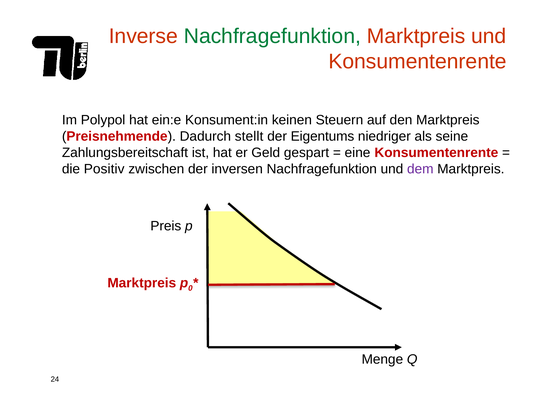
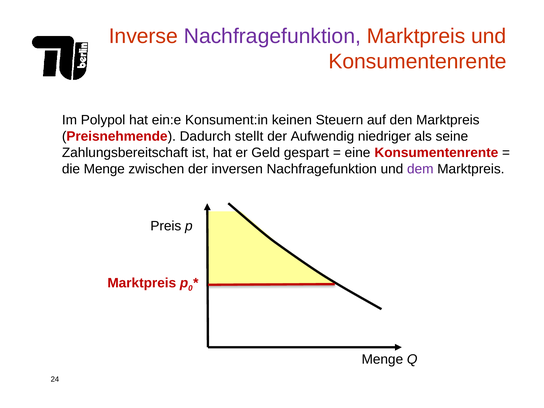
Nachfragefunktion colour: green -> purple (272, 36)
Eigentums: Eigentums -> Aufwendig (322, 136)
die Positiv: Positiv -> Menge (104, 169)
